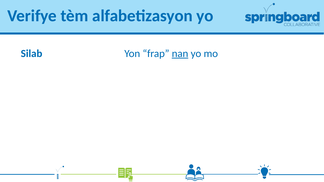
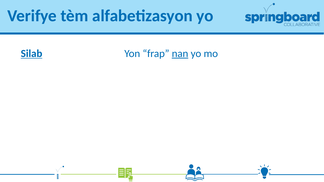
Silab underline: none -> present (32, 54)
